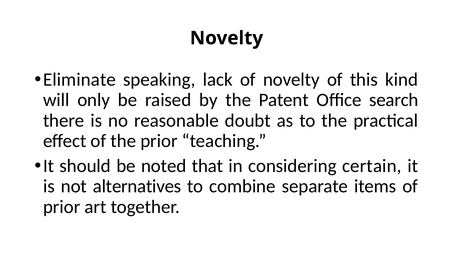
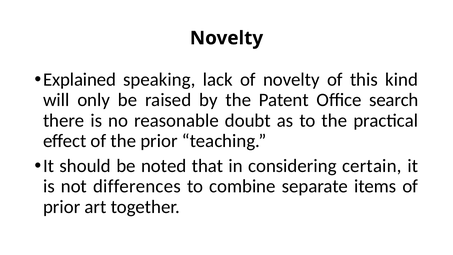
Eliminate: Eliminate -> Explained (80, 80)
alternatives: alternatives -> differences (137, 186)
